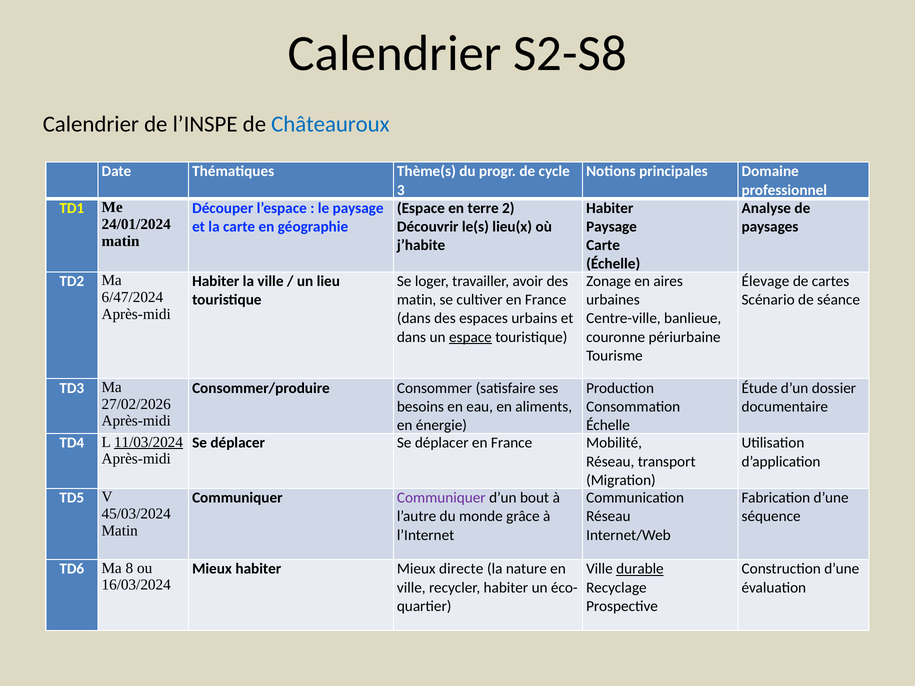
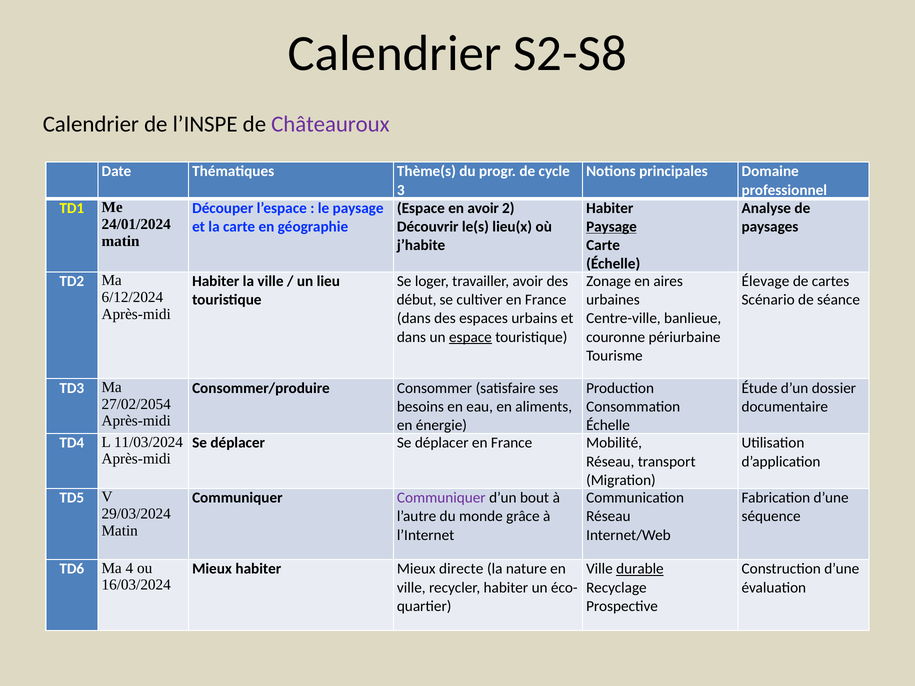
Châteauroux colour: blue -> purple (330, 124)
en terre: terre -> avoir (483, 208)
Paysage underline: none -> present (612, 227)
6/47/2024: 6/47/2024 -> 6/12/2024 (132, 297)
matin: matin -> début (417, 300)
27/02/2026: 27/02/2026 -> 27/02/2054 (136, 404)
11/03/2024 underline: present -> none (148, 442)
45/03/2024: 45/03/2024 -> 29/03/2024 (136, 514)
8: 8 -> 4 (129, 568)
